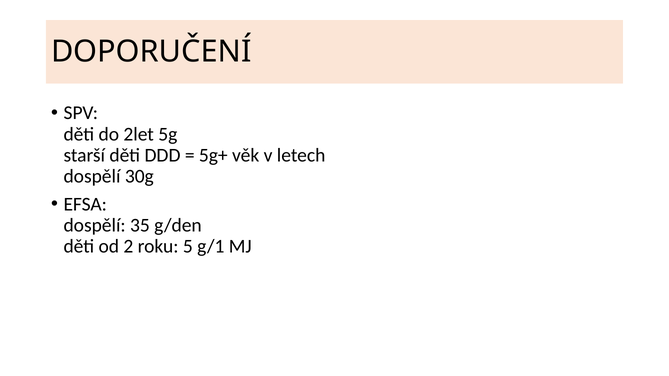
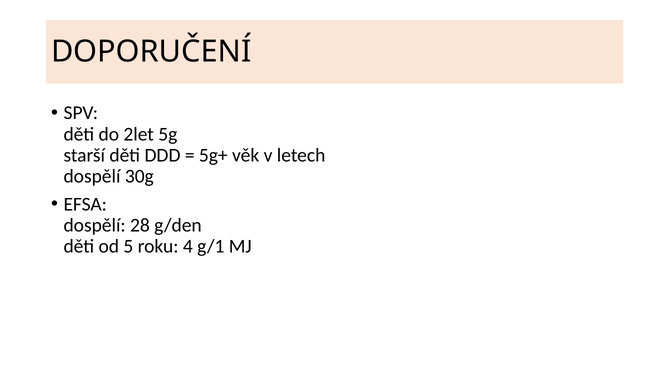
35: 35 -> 28 (140, 225)
2: 2 -> 5 (128, 247)
5: 5 -> 4 (188, 247)
